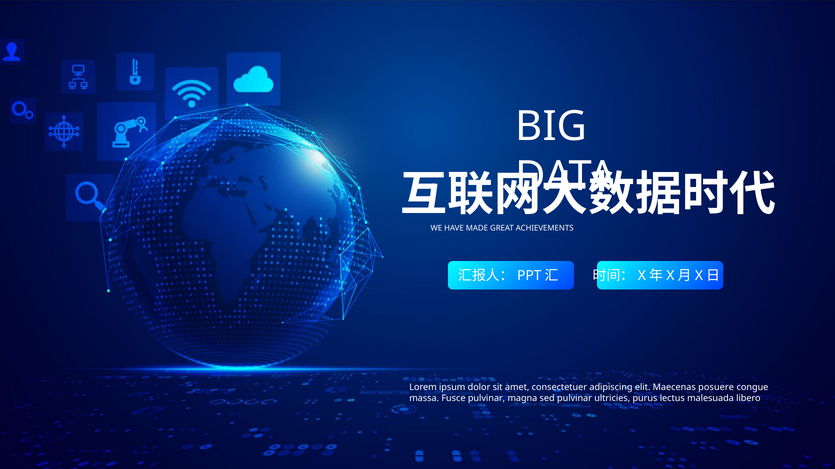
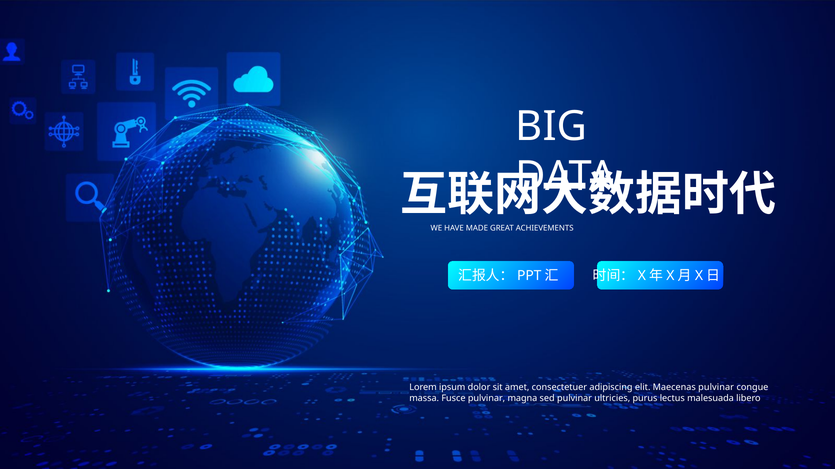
Maecenas posuere: posuere -> pulvinar (716, 388)
